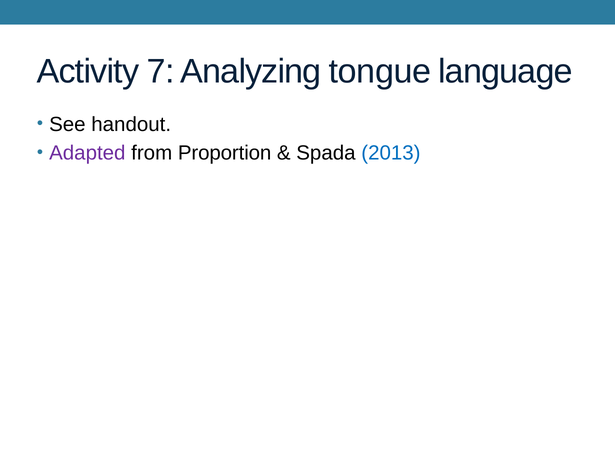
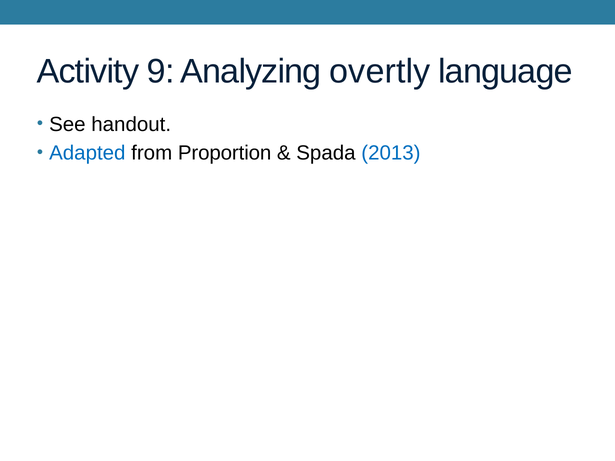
7: 7 -> 9 (161, 72)
tongue: tongue -> overtly (380, 72)
Adapted colour: purple -> blue (87, 153)
